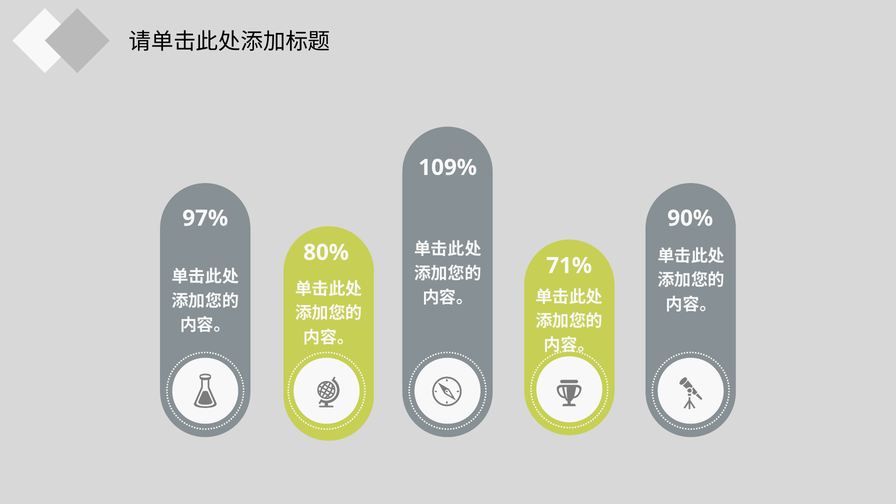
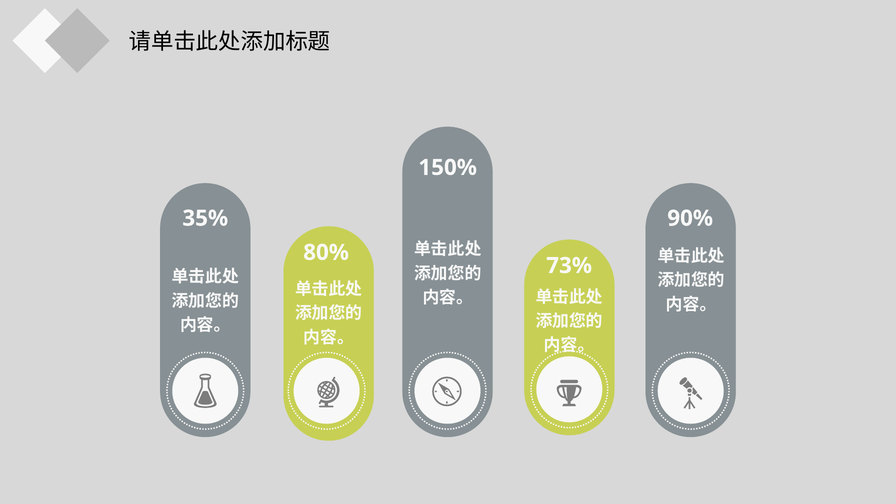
109%: 109% -> 150% (448, 168)
97%: 97% -> 35% (205, 218)
71%: 71% -> 73% (569, 266)
